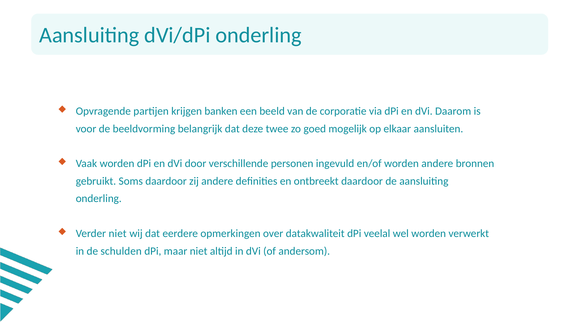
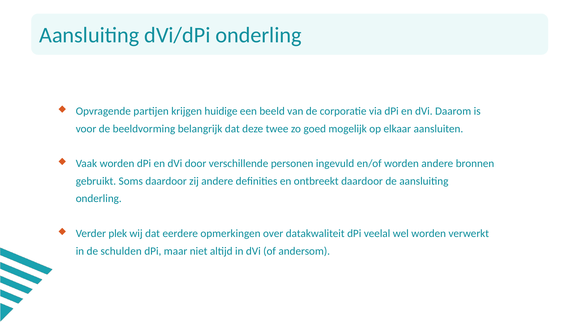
banken: banken -> huidige (221, 111)
Verder niet: niet -> plek (118, 233)
